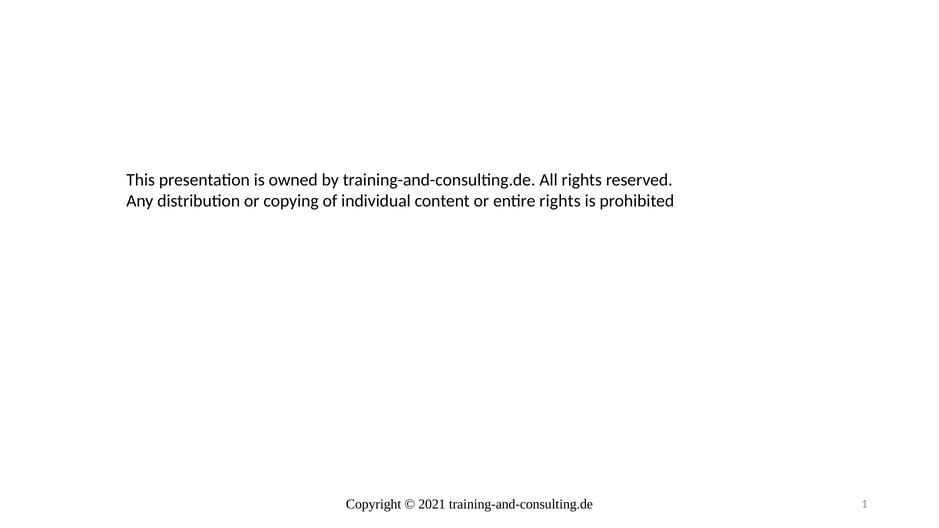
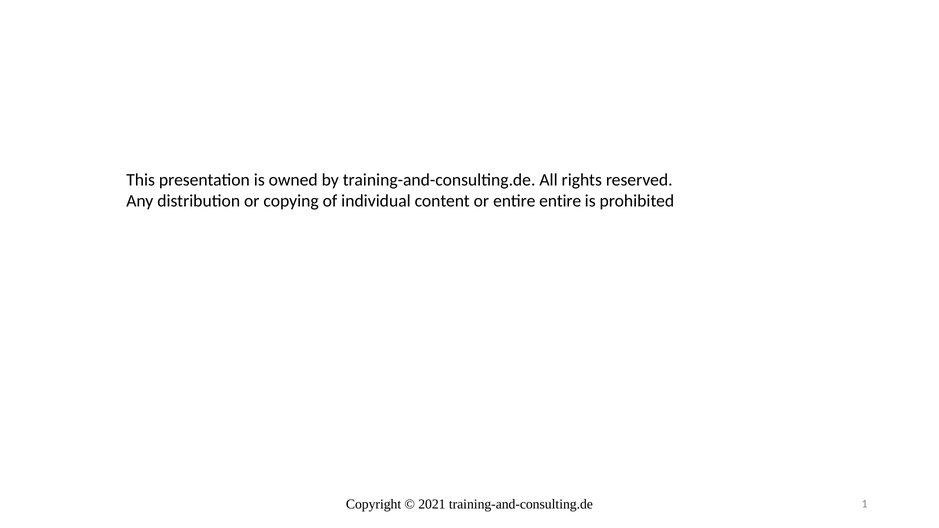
entire rights: rights -> entire (560, 201)
